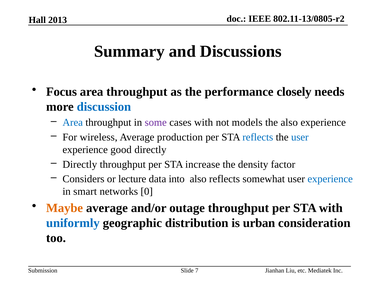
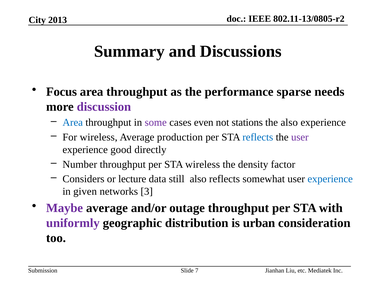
Hall: Hall -> City (37, 20)
closely: closely -> sparse (294, 92)
discussion colour: blue -> purple (104, 107)
cases with: with -> even (204, 123)
models: models -> stations (247, 123)
user colour: blue -> purple (300, 137)
Directly: Directly -> Number (80, 164)
STA increase: increase -> wireless (203, 164)
into: into -> still (177, 179)
smart: smart -> given (85, 191)
0: 0 -> 3 (147, 191)
Maybe colour: orange -> purple (65, 208)
uniformly colour: blue -> purple (73, 223)
